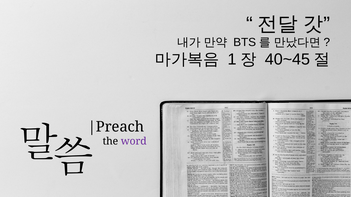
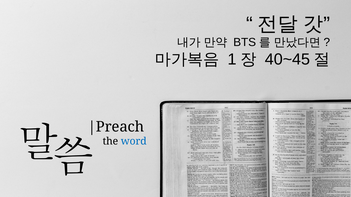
word colour: purple -> blue (134, 142)
